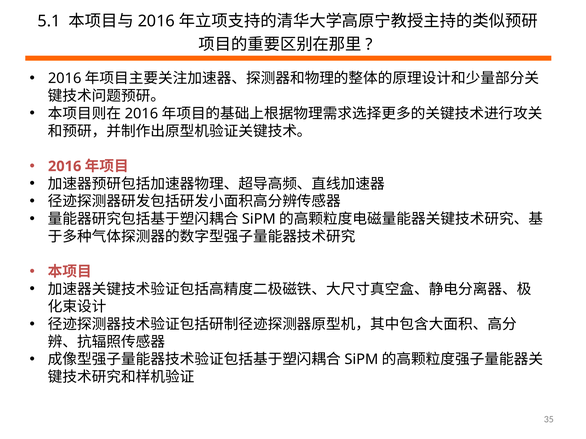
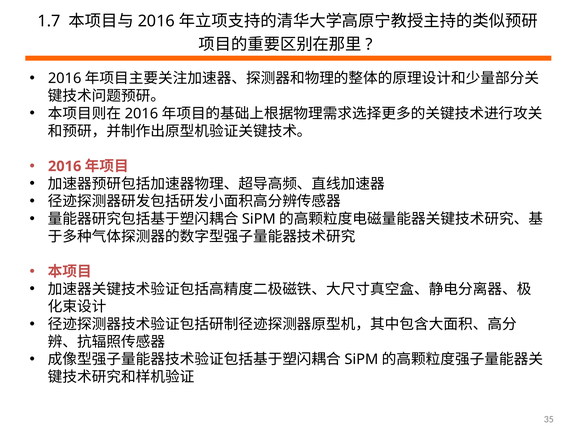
5.1: 5.1 -> 1.7 (49, 21)
